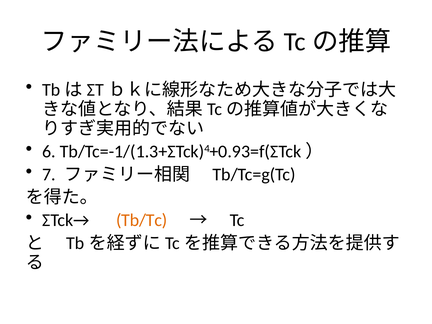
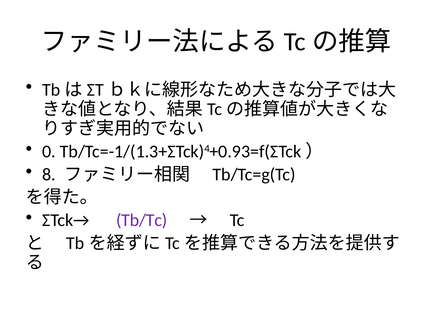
6: 6 -> 0 (49, 152)
7: 7 -> 8 (49, 174)
Tb/Tc colour: orange -> purple (142, 220)
